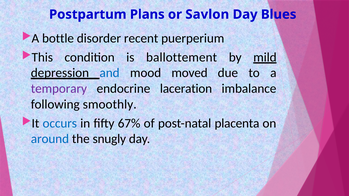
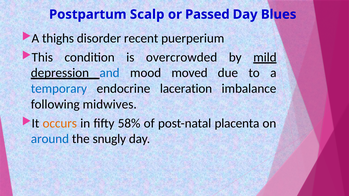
Plans: Plans -> Scalp (147, 14)
Savlon: Savlon -> Passed (207, 14)
bottle: bottle -> thighs (58, 38)
ballottement: ballottement -> overcrowded (182, 57)
temporary colour: purple -> blue (59, 89)
smoothly: smoothly -> midwives (110, 104)
occurs colour: blue -> orange (60, 123)
67%: 67% -> 58% (129, 123)
